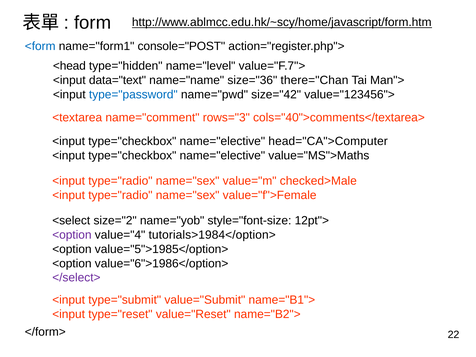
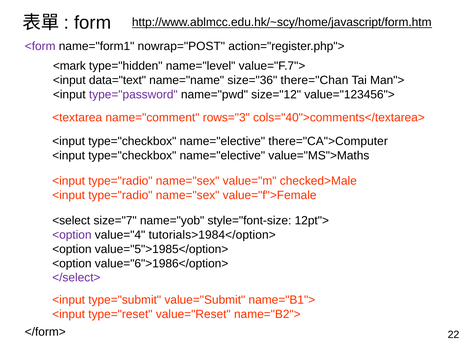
<form colour: blue -> purple (40, 46)
console="POST: console="POST -> nowrap="POST (181, 46)
<head: <head -> <mark (69, 66)
type="password colour: blue -> purple (133, 94)
size="42: size="42 -> size="12 (276, 94)
head="CA">Computer: head="CA">Computer -> there="CA">Computer (328, 141)
size="2: size="2 -> size="7 (115, 221)
